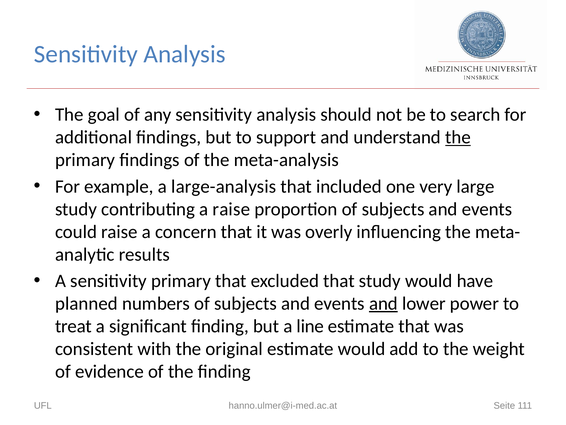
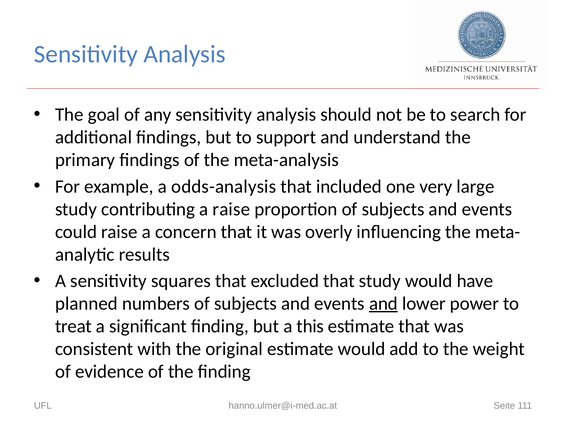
the underline: present -> none (458, 137)
large-analysis: large-analysis -> odds-analysis (224, 186)
sensitivity primary: primary -> squares (181, 281)
line: line -> this (310, 326)
